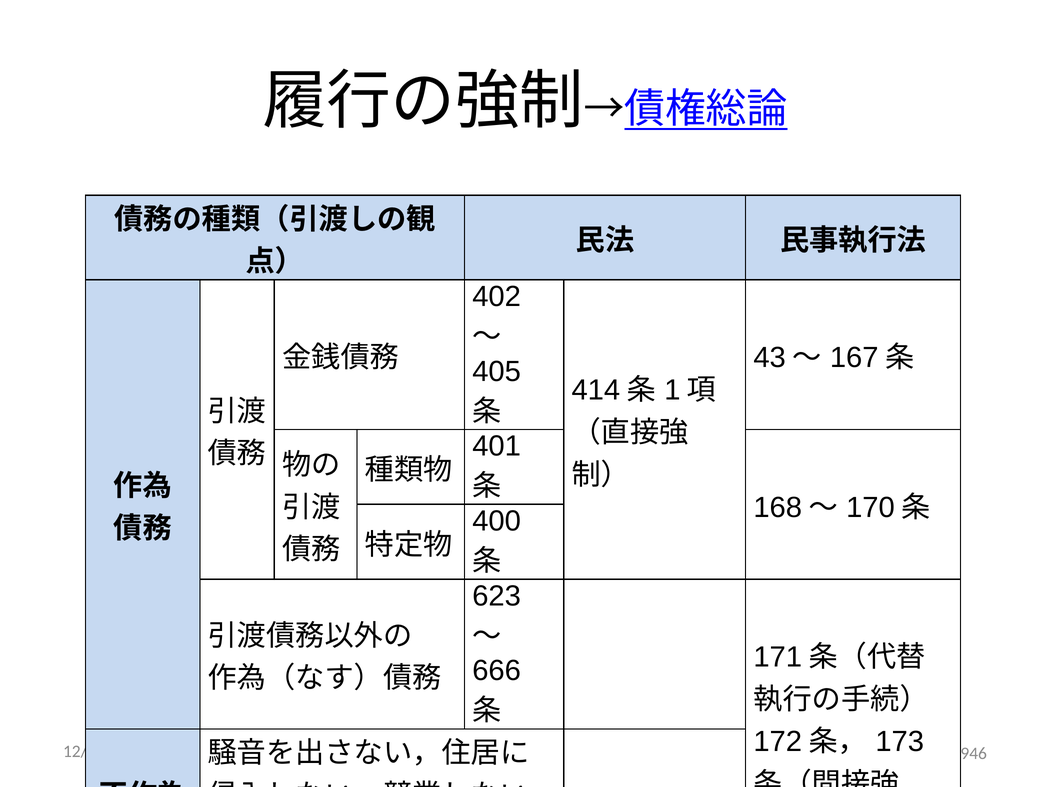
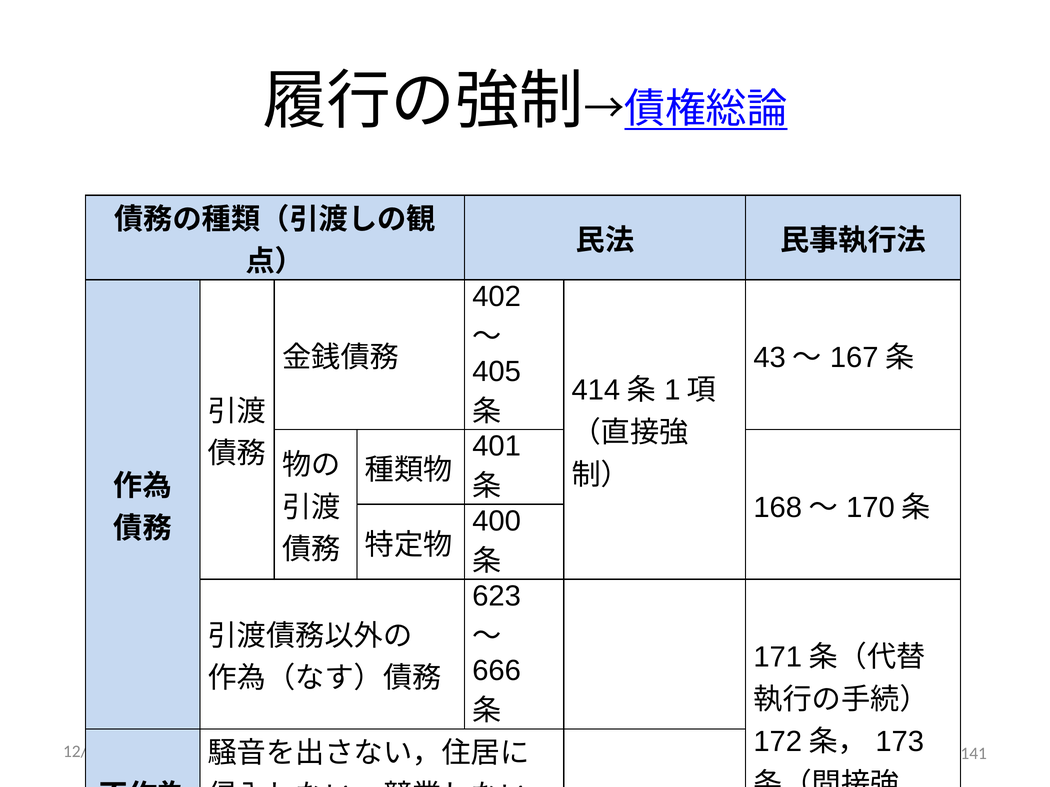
946: 946 -> 141 (974, 754)
